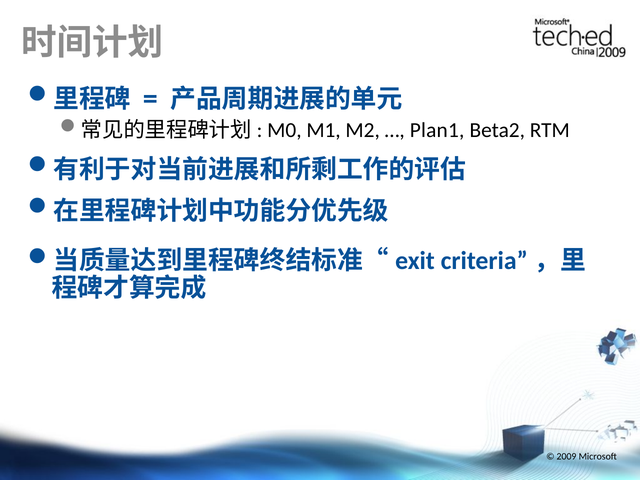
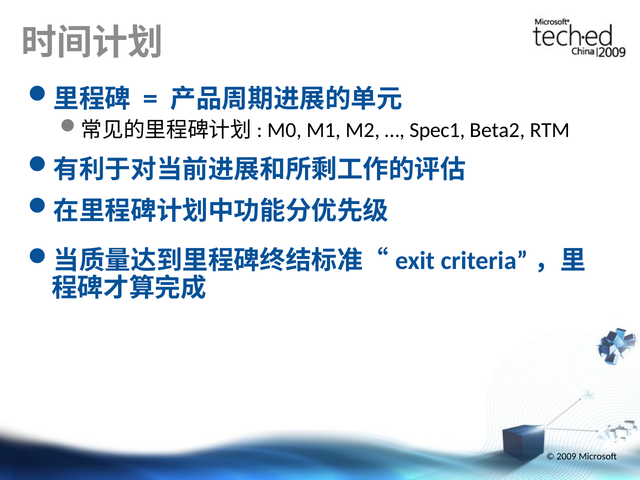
Plan1: Plan1 -> Spec1 (437, 130)
